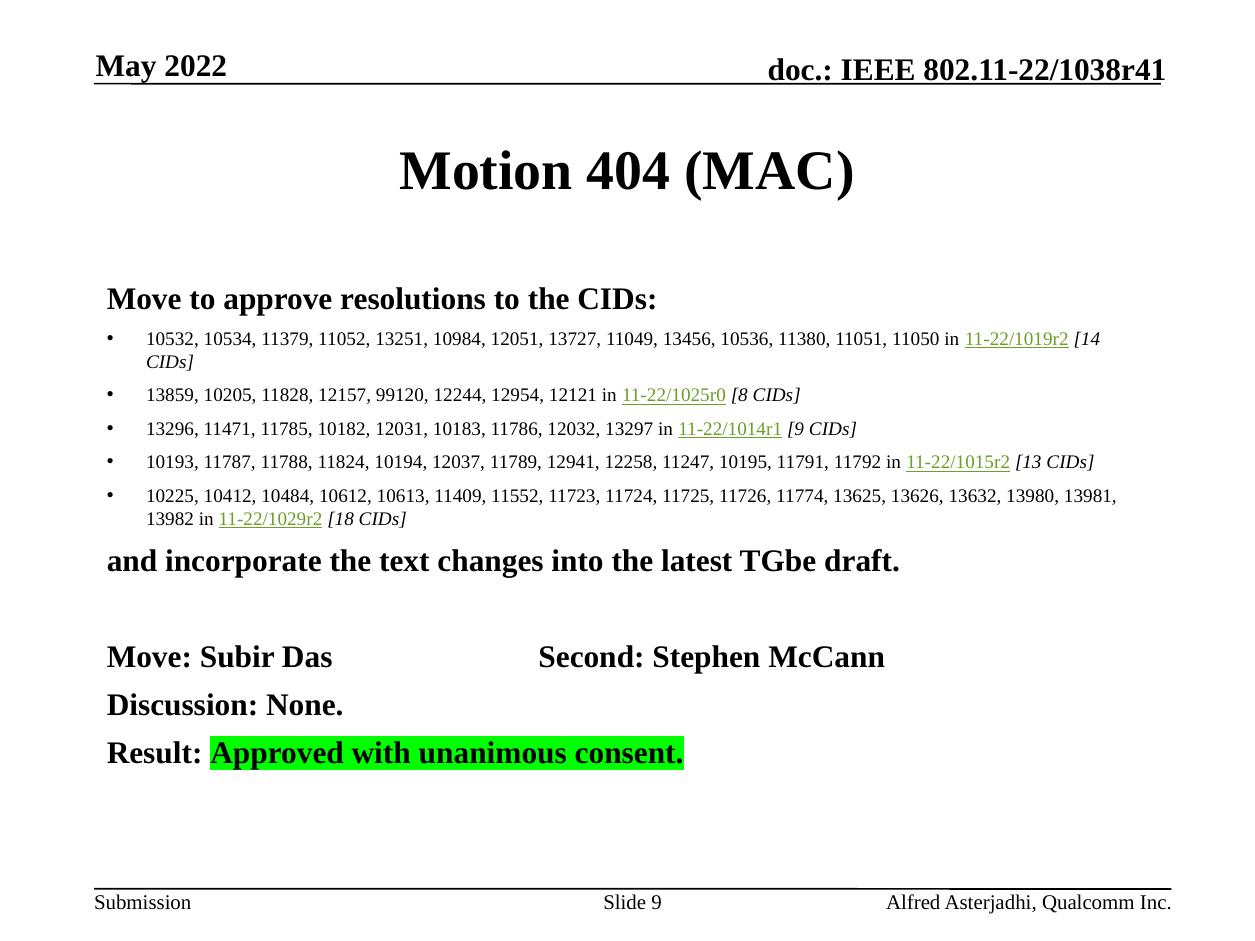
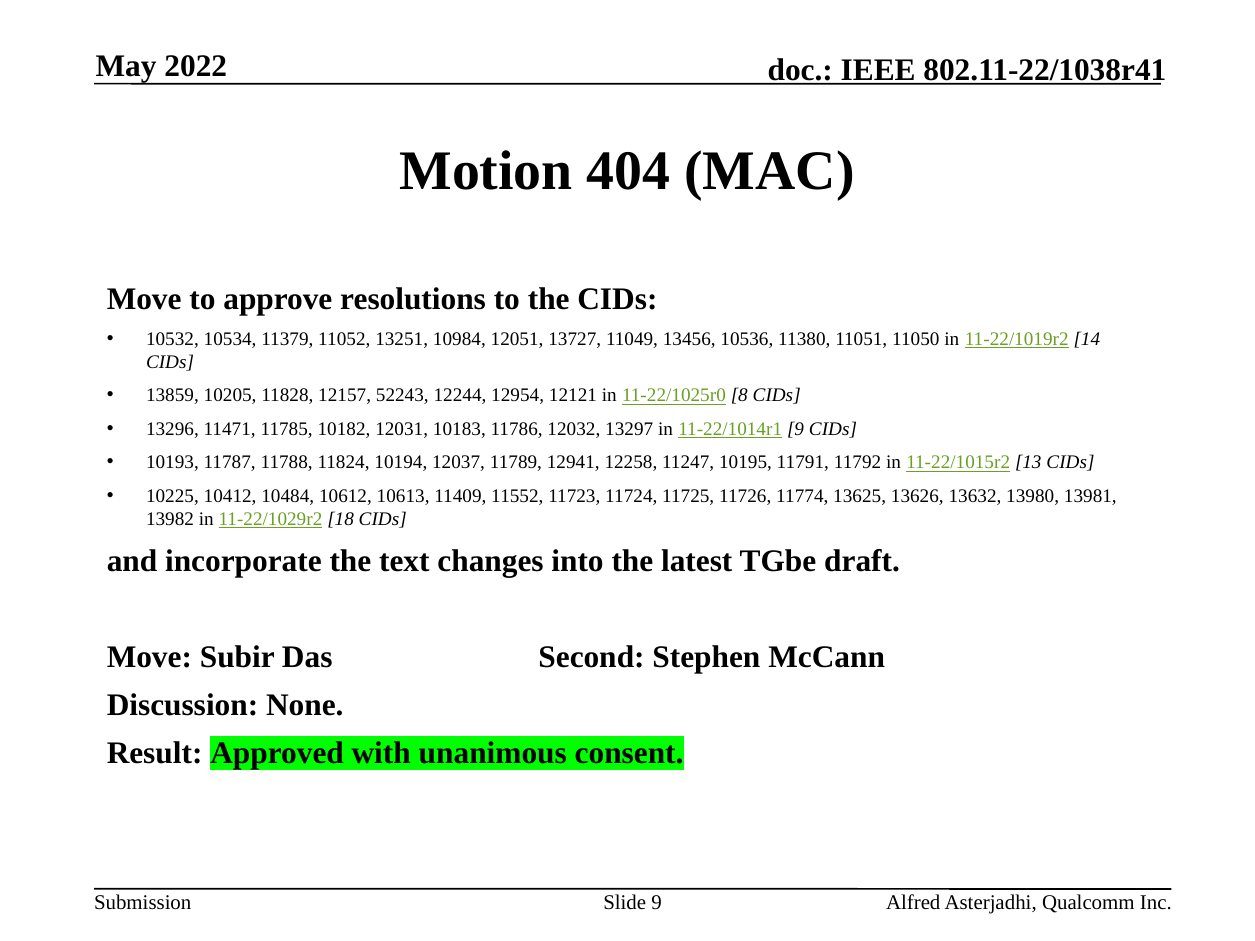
99120: 99120 -> 52243 (402, 396)
